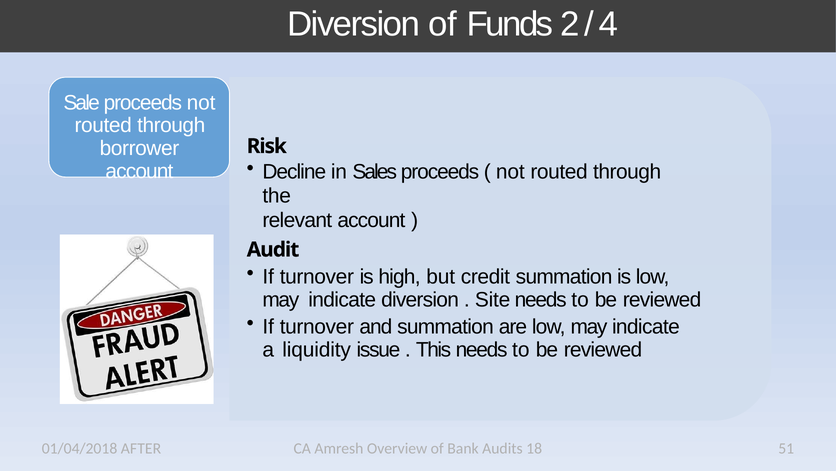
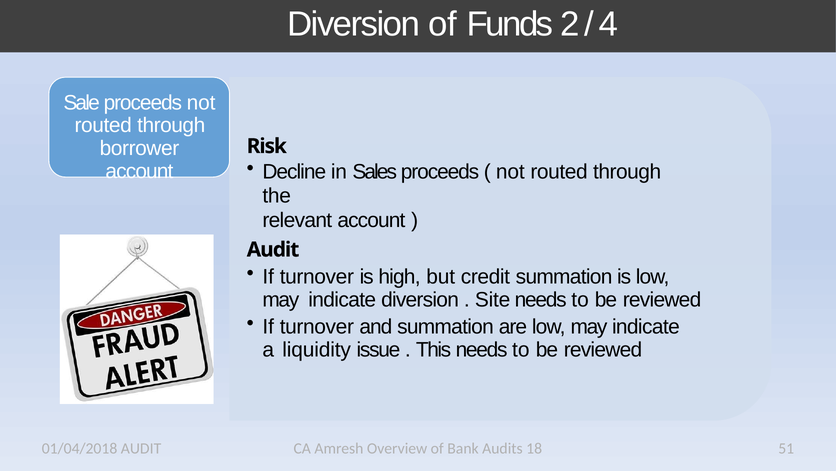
01/04/2018 AFTER: AFTER -> AUDIT (141, 448)
